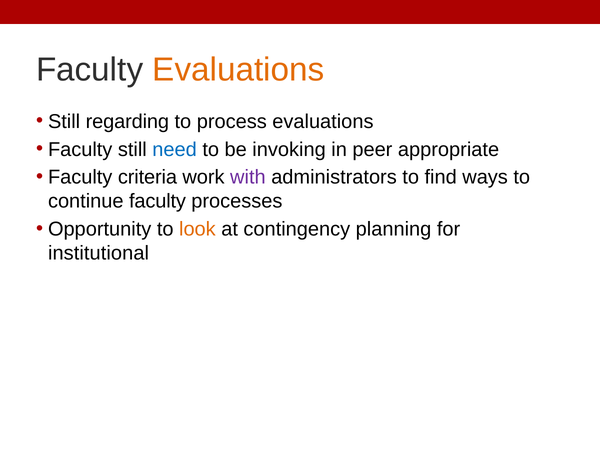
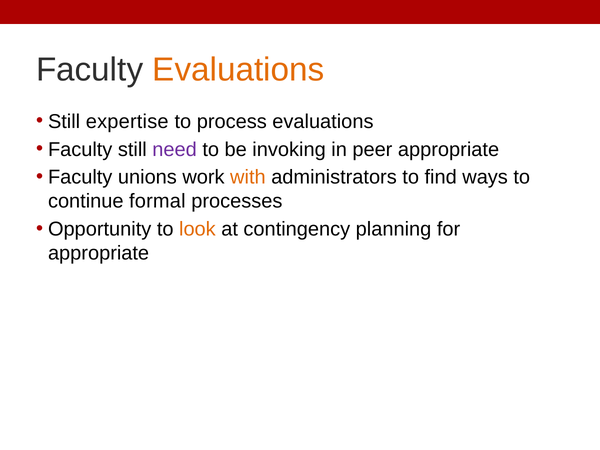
regarding: regarding -> expertise (127, 121)
need colour: blue -> purple (175, 149)
criteria: criteria -> unions (147, 177)
with colour: purple -> orange (248, 177)
continue faculty: faculty -> formal (157, 201)
institutional: institutional -> appropriate (99, 253)
